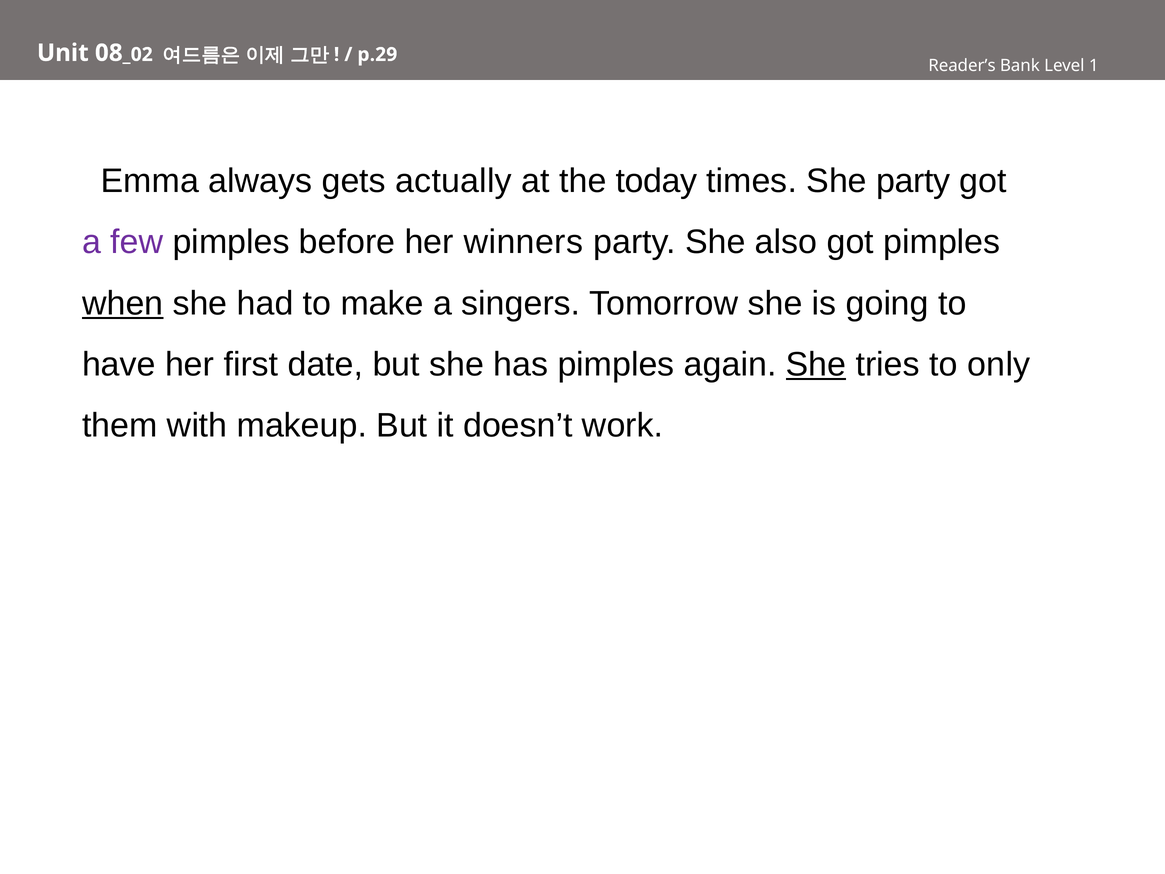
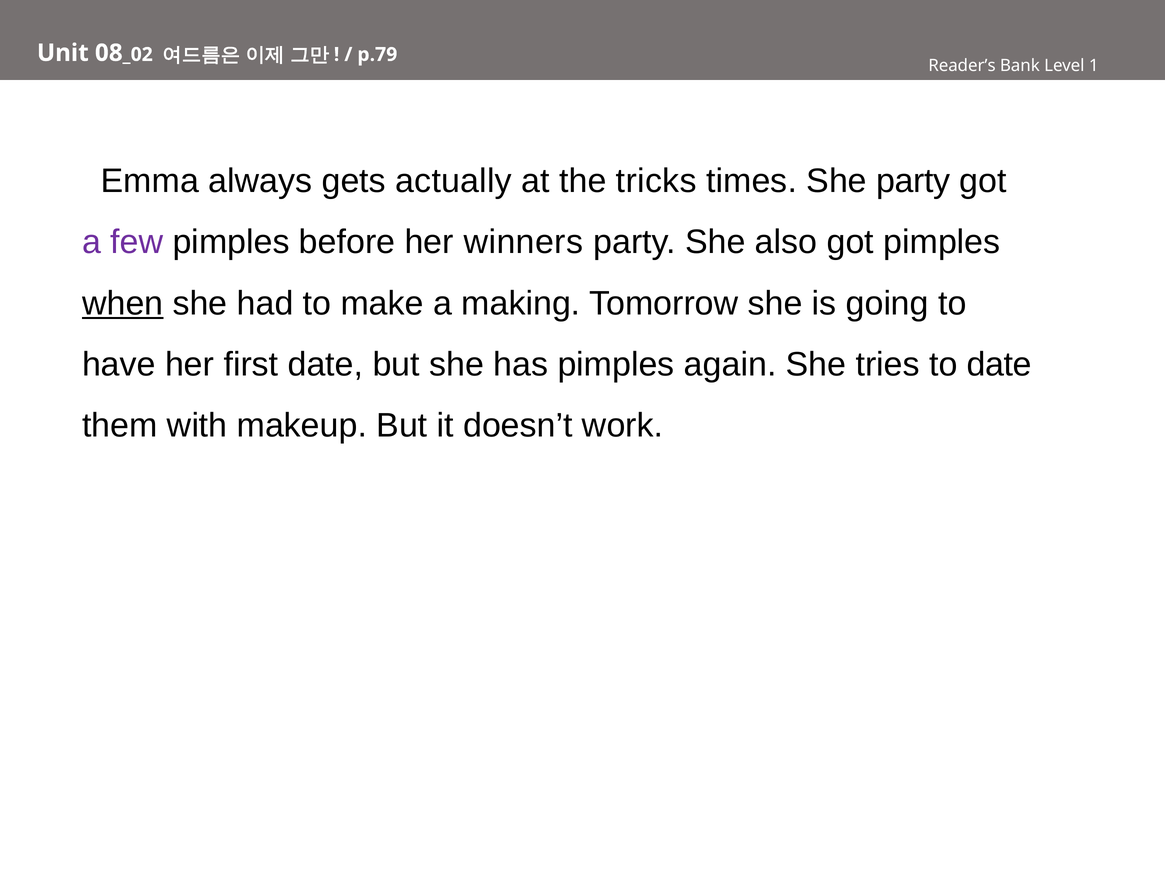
p.29: p.29 -> p.79 (377, 55)
today: today -> tricks (656, 181)
singers: singers -> making (521, 303)
She underline: present -> none (816, 364)
to only: only -> date (999, 364)
